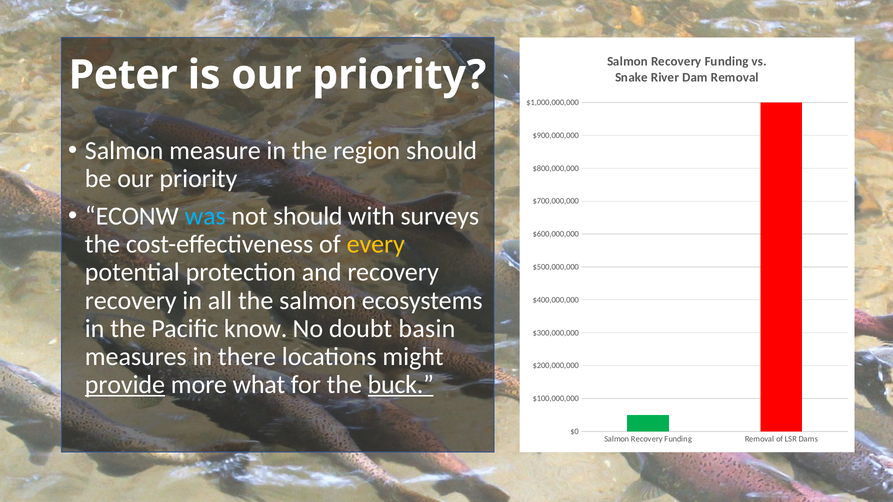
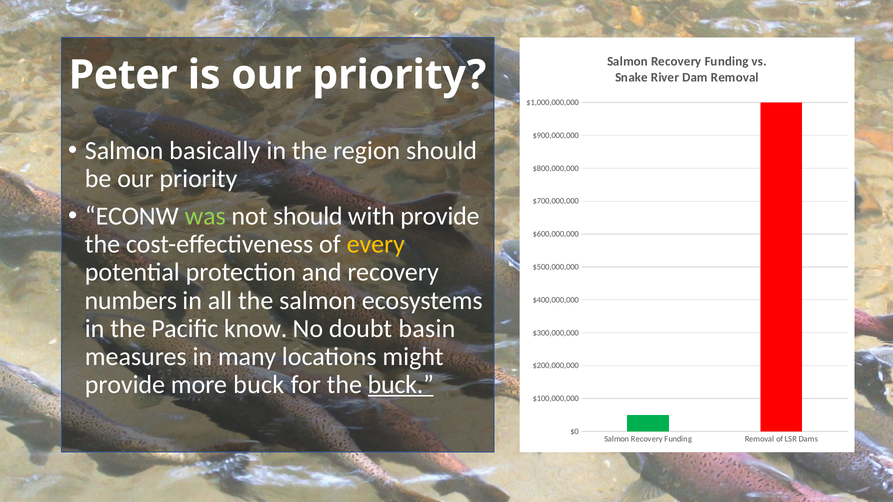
measure: measure -> basically (215, 151)
was colour: light blue -> light green (205, 216)
with surveys: surveys -> provide (440, 216)
recovery: recovery -> numbers (131, 301)
there: there -> many (247, 357)
provide underline: present -> none (125, 385)
more what: what -> buck (259, 385)
